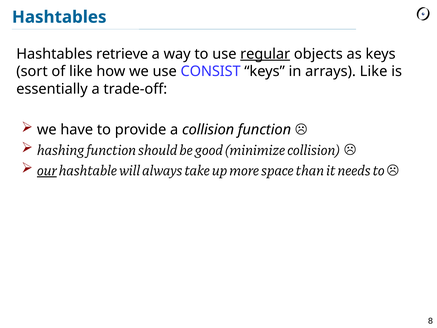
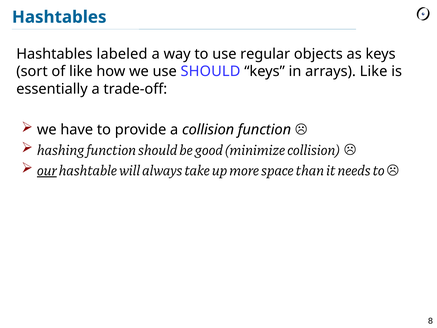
retrieve: retrieve -> labeled (122, 54)
regular underline: present -> none (265, 54)
use CONSIST: CONSIST -> SHOULD (210, 71)
